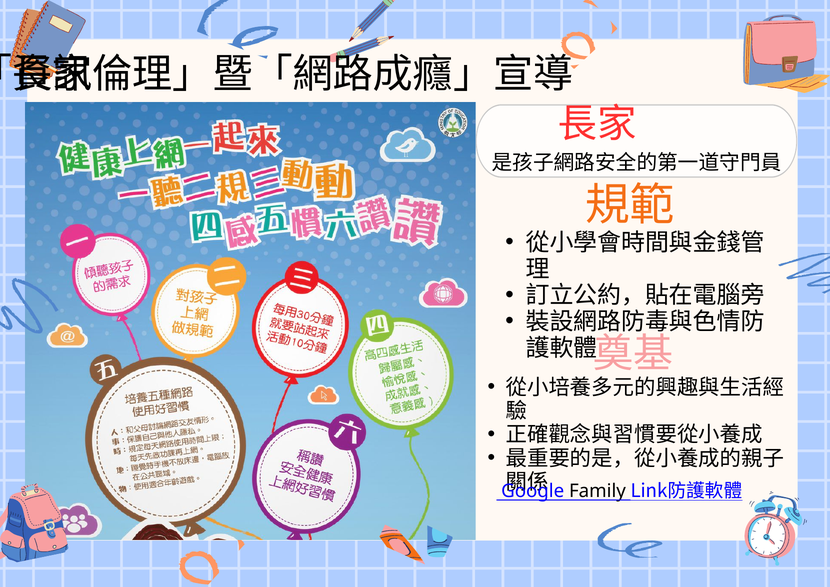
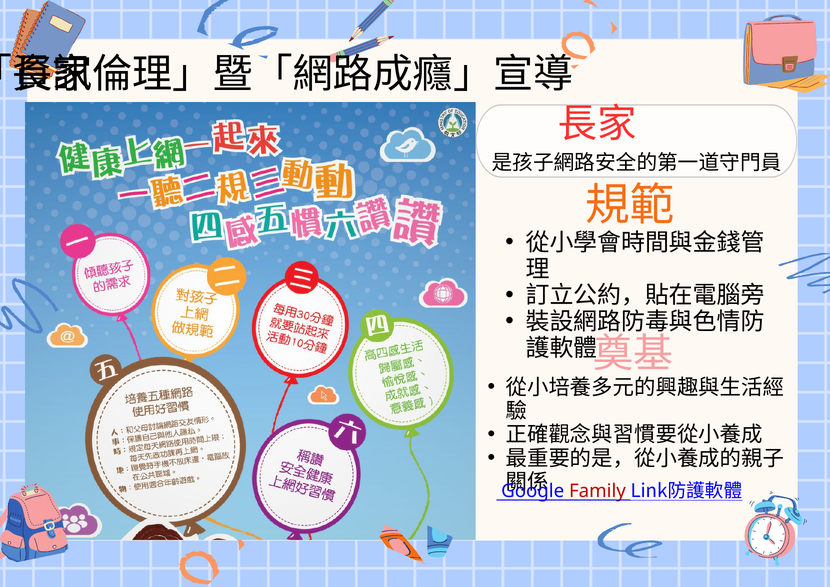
Family colour: black -> red (597, 491)
